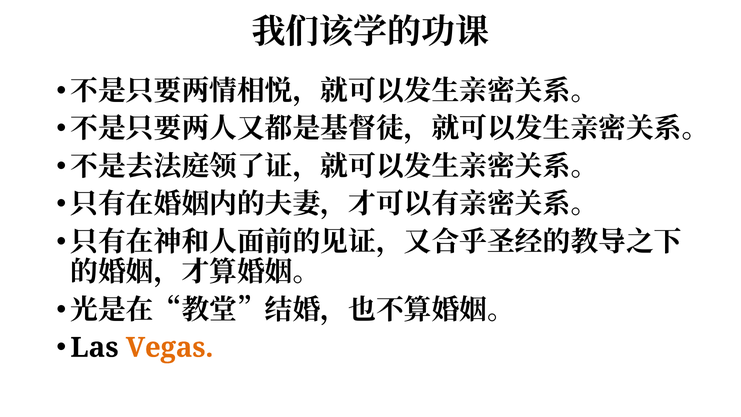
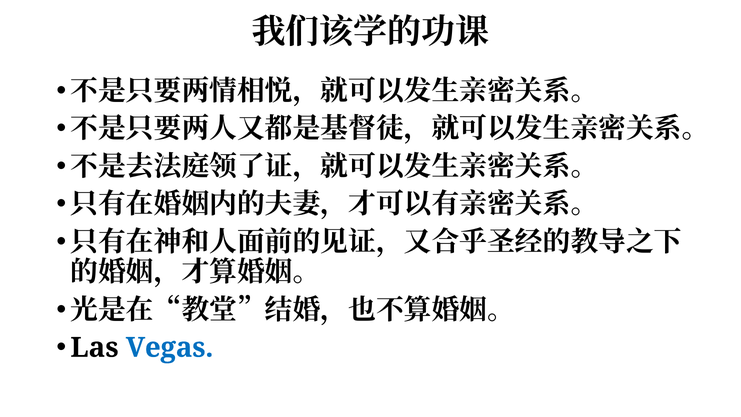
Vegas colour: orange -> blue (170, 347)
